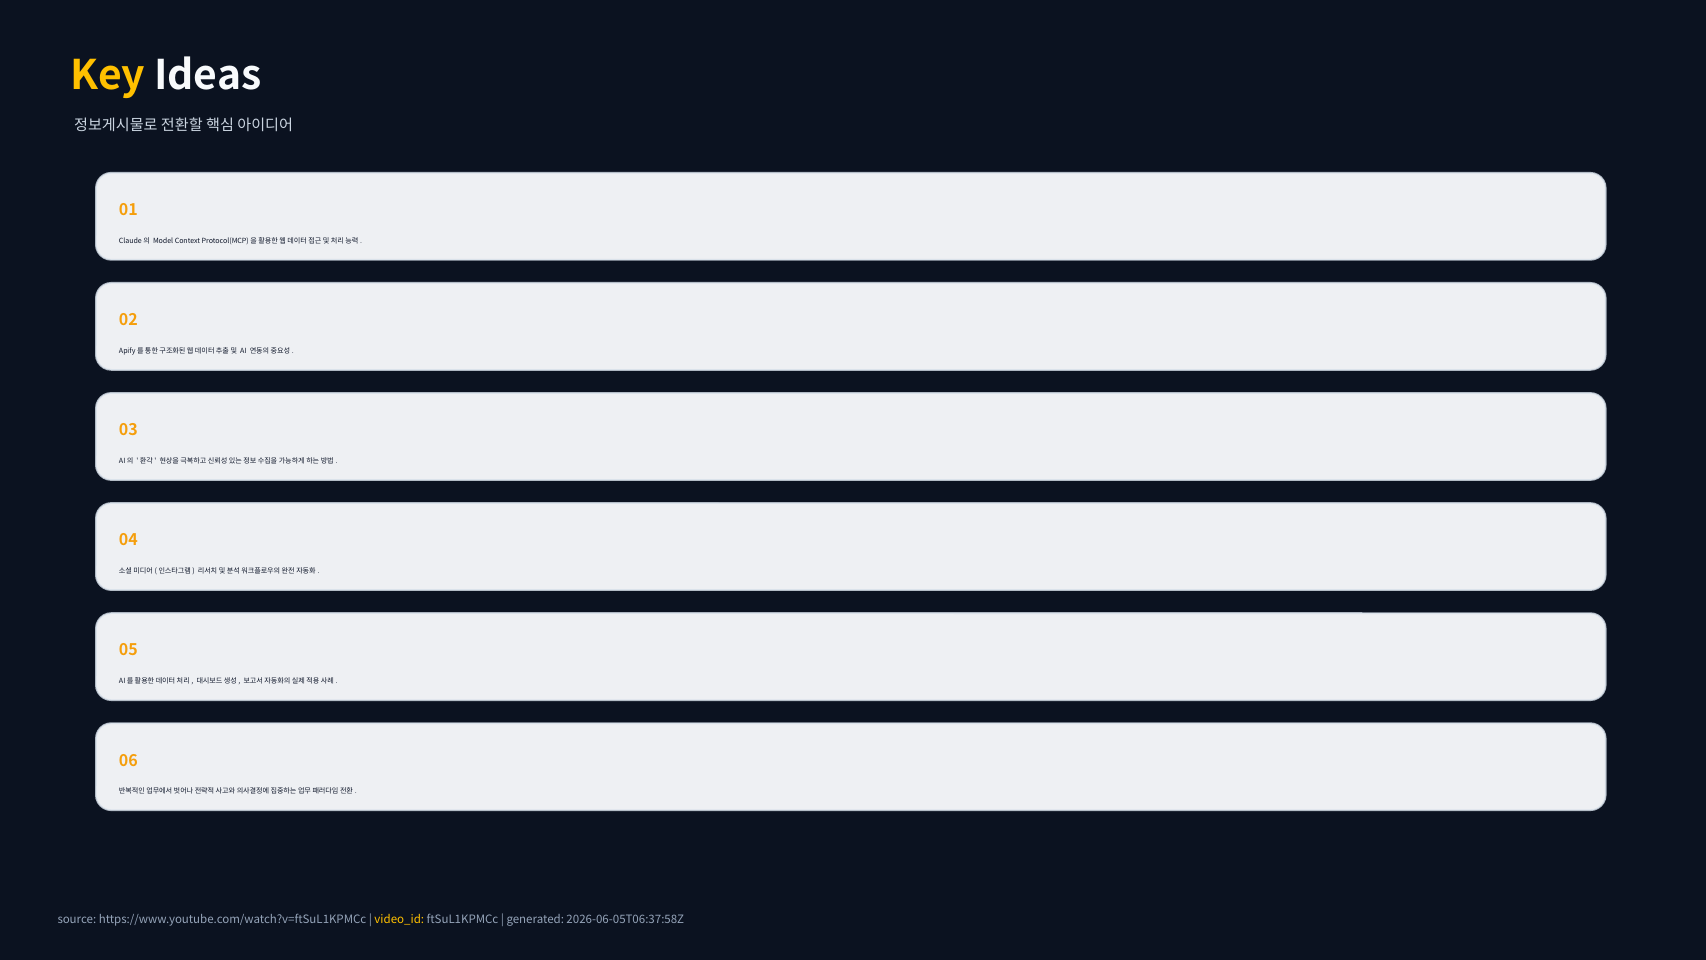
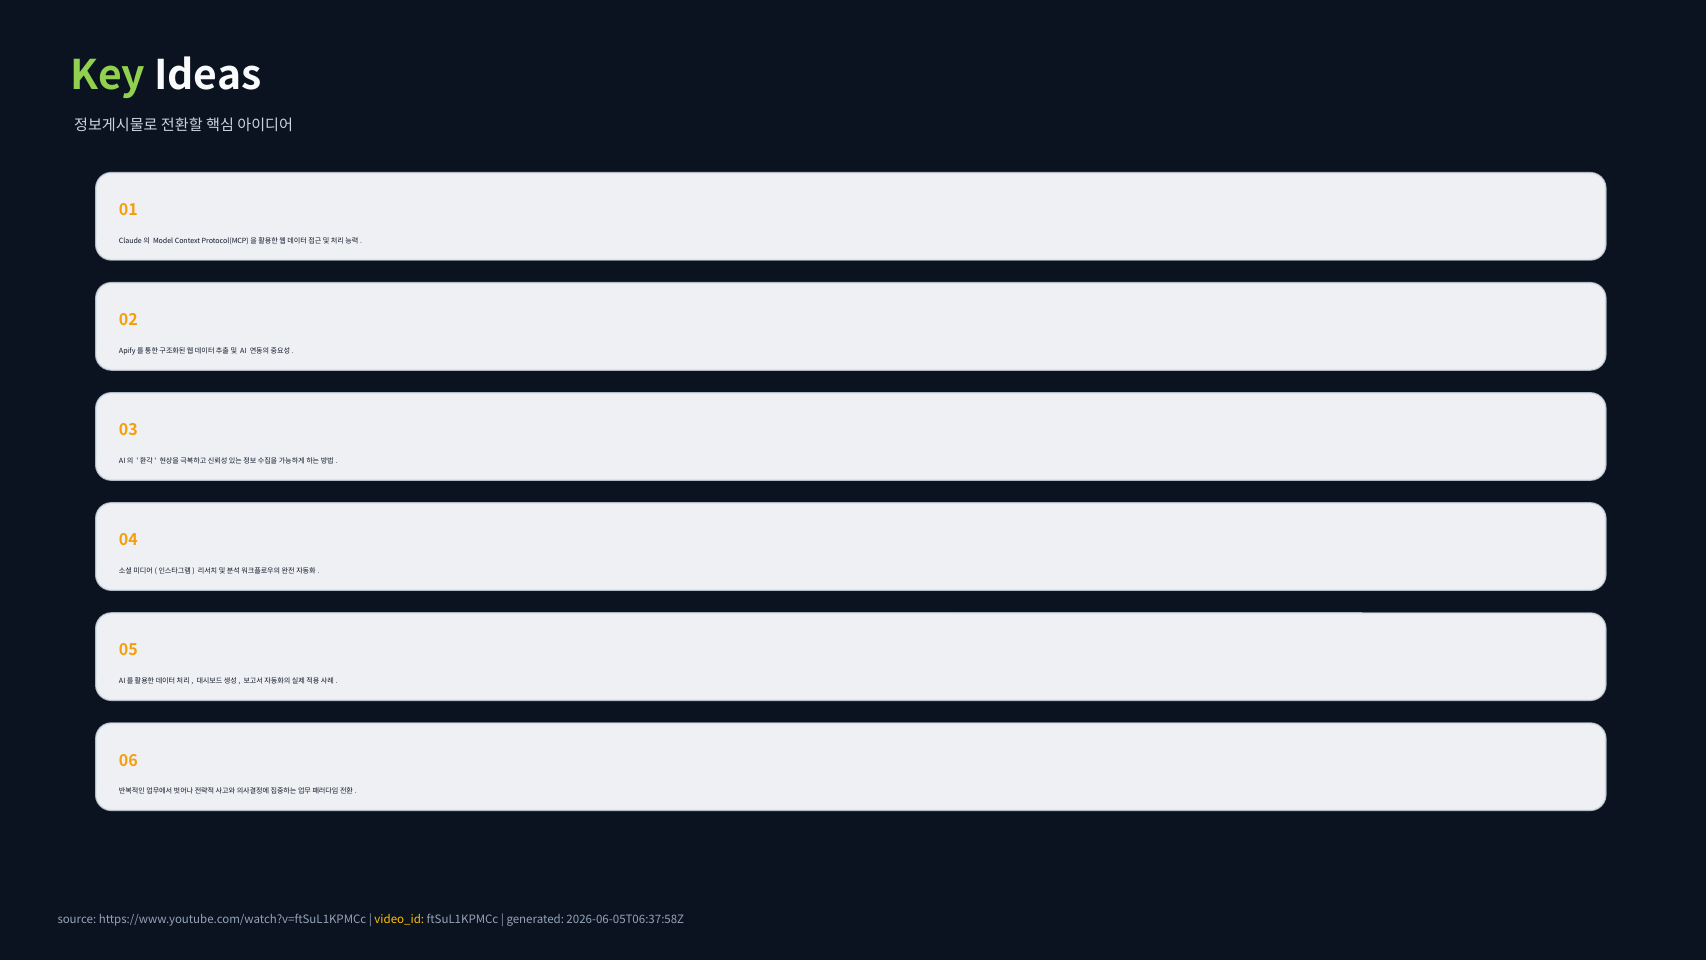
Key colour: yellow -> light green (108, 76)
